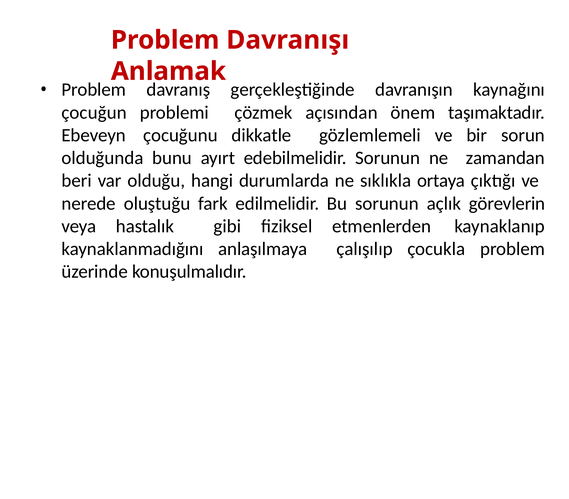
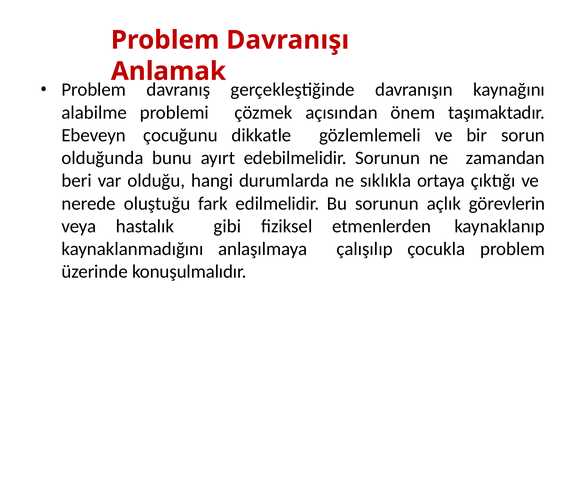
çocuğun: çocuğun -> alabilme (94, 113)
